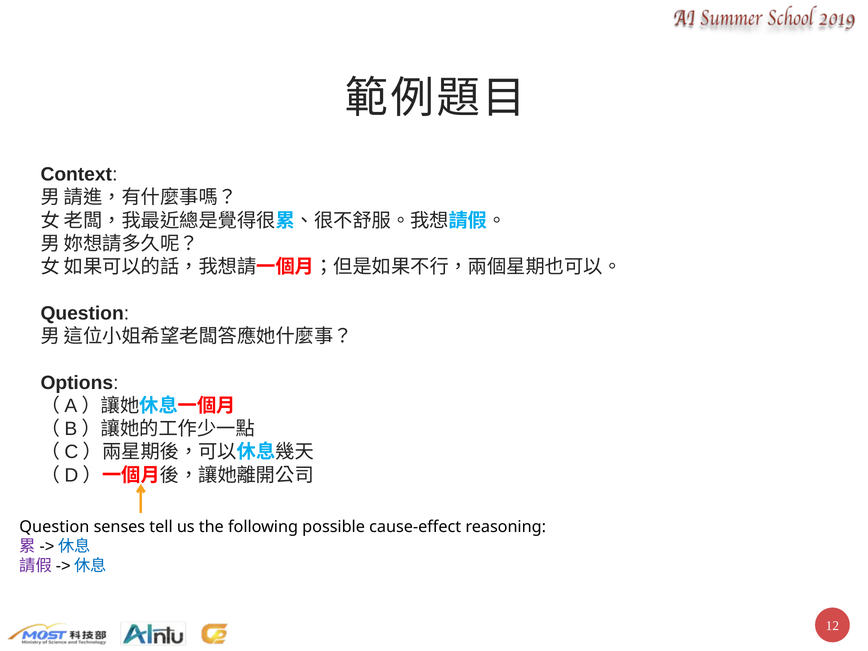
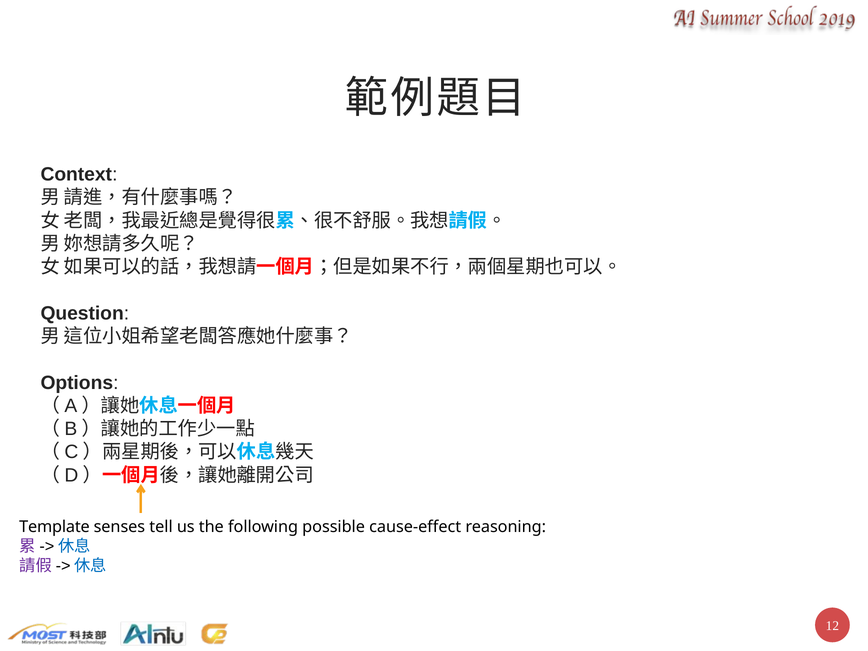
Question: Question -> Template (54, 527)
